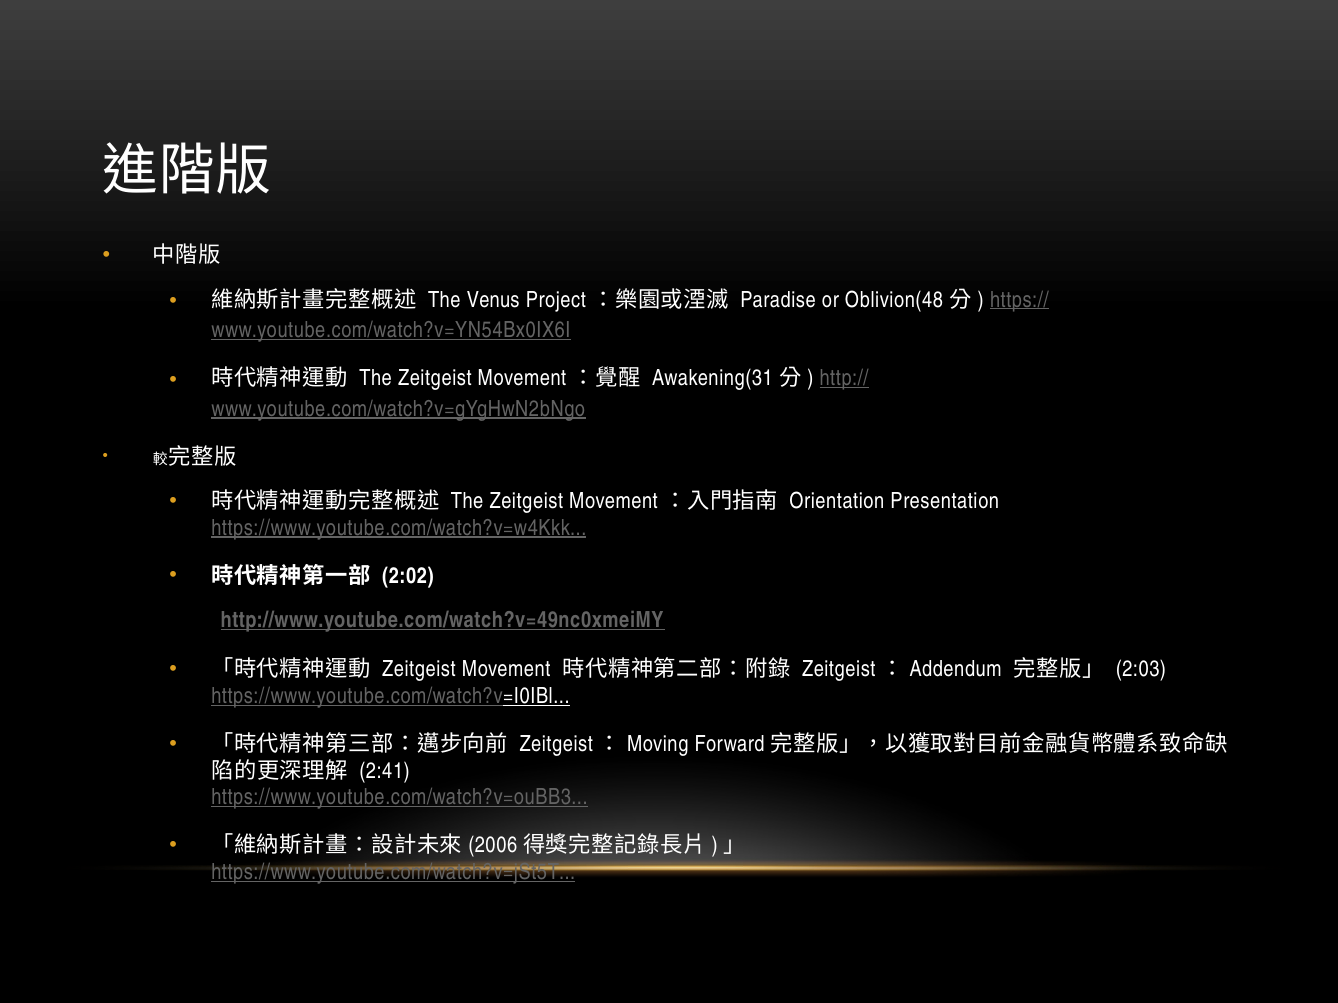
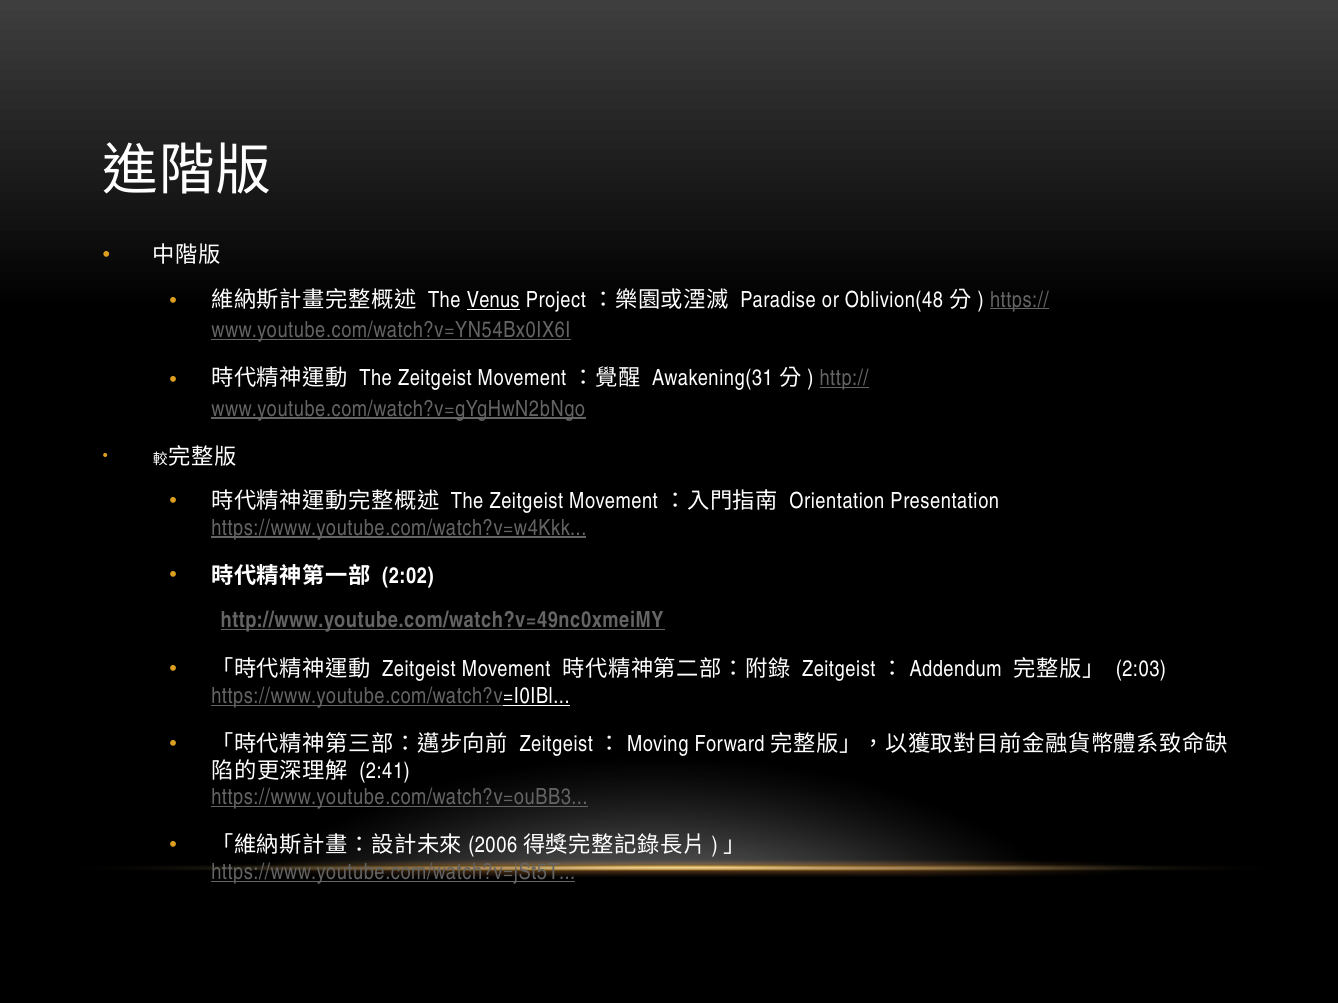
Venus underline: none -> present (493, 300)
